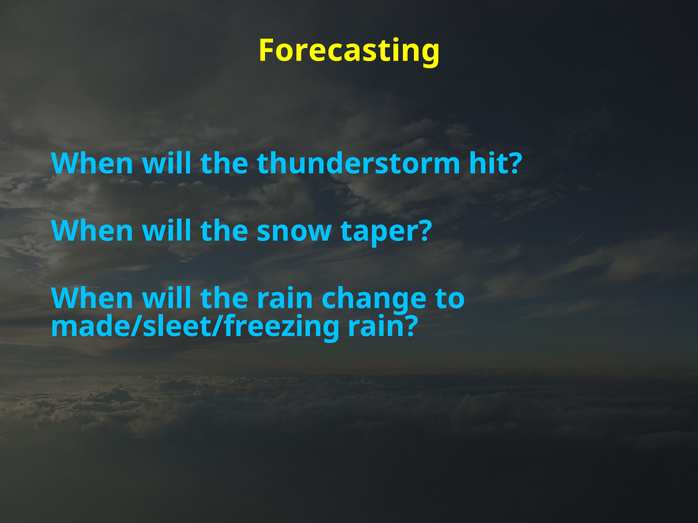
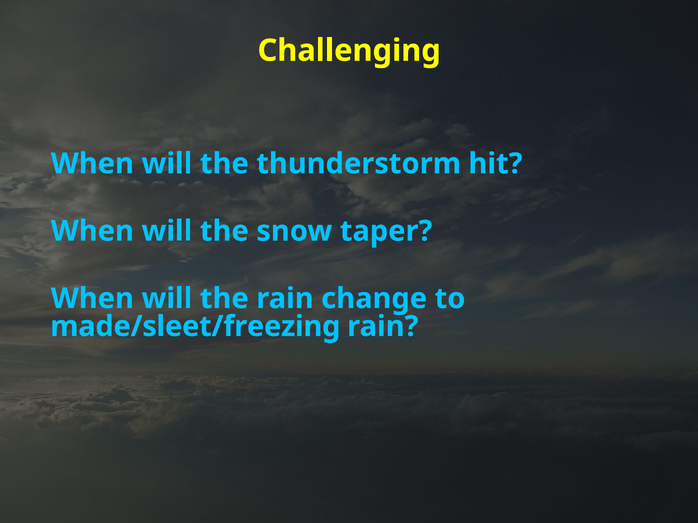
Forecasting: Forecasting -> Challenging (349, 51)
